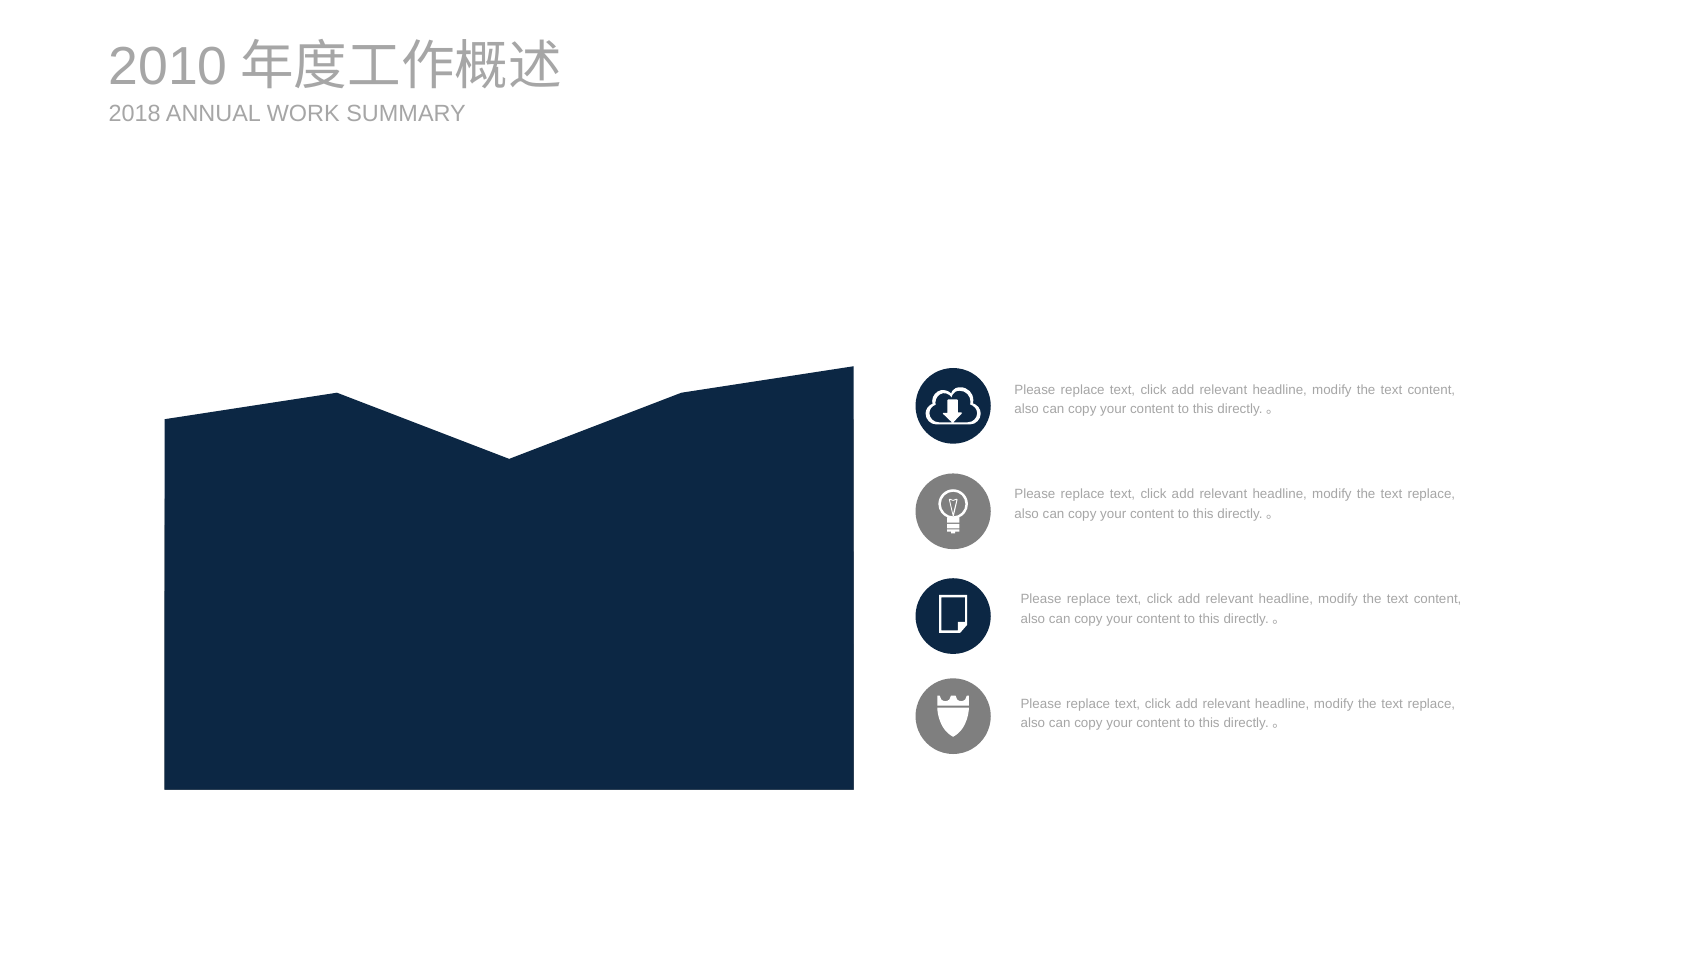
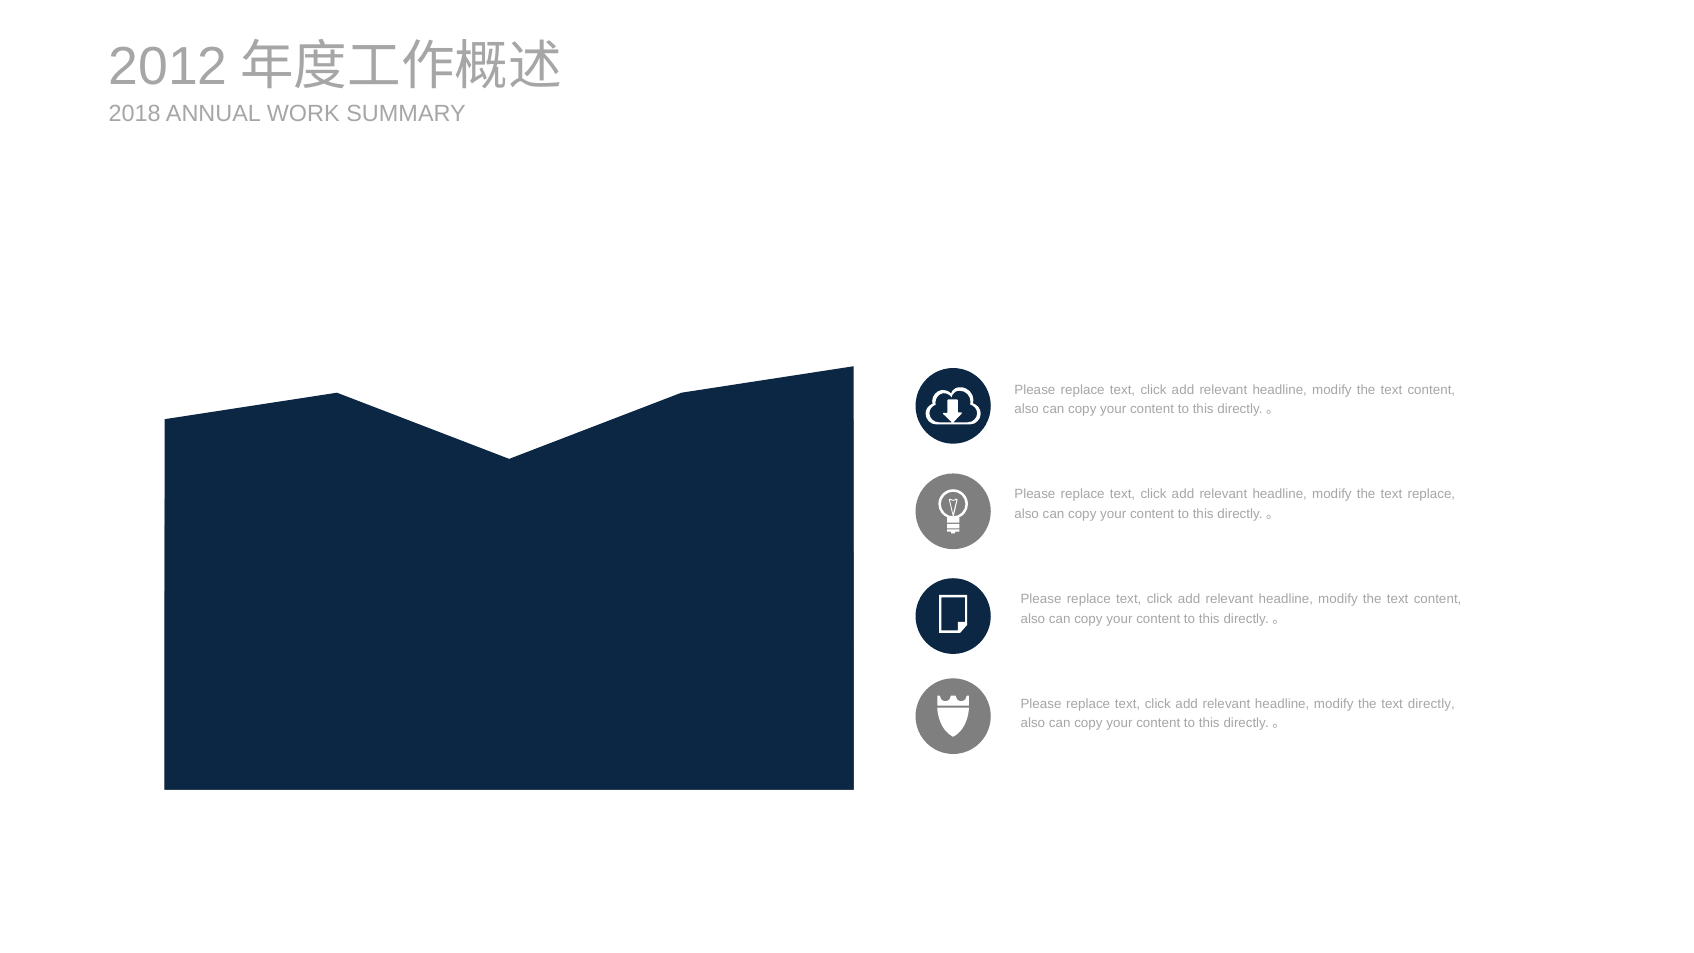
2010: 2010 -> 2012 (168, 67)
replace: replace -> directly (1431, 704)
